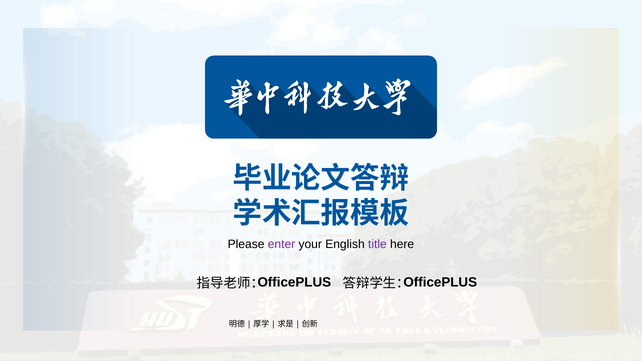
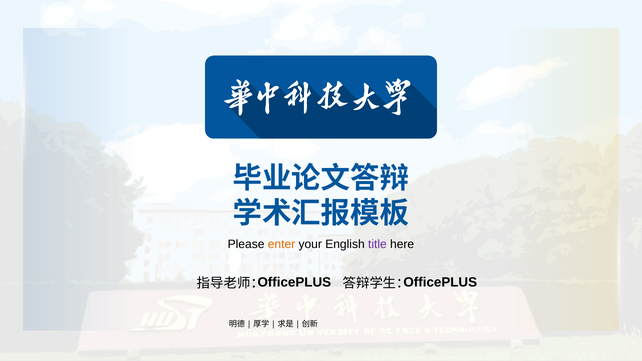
enter colour: purple -> orange (282, 244)
